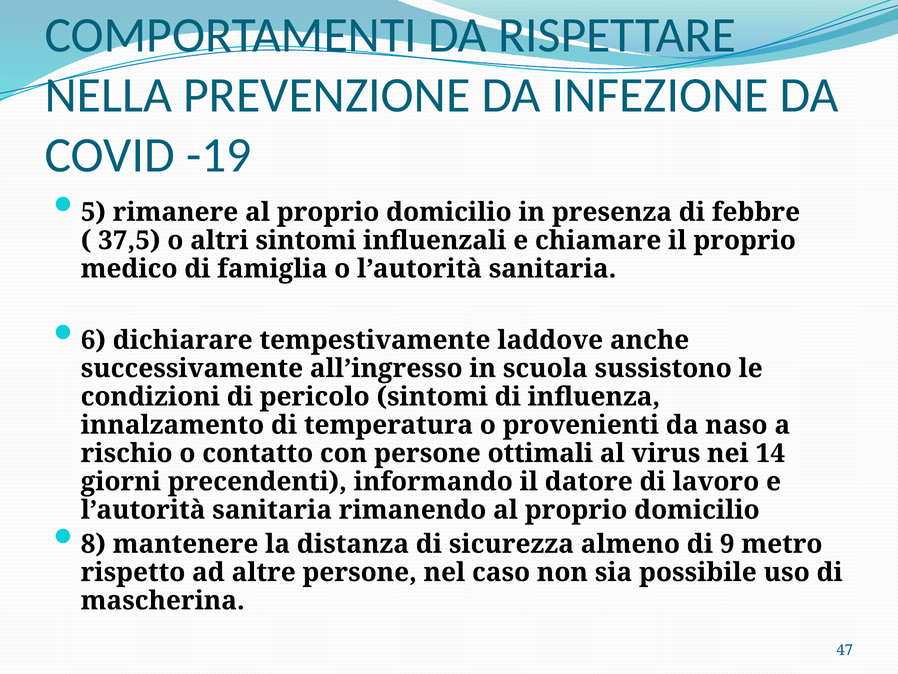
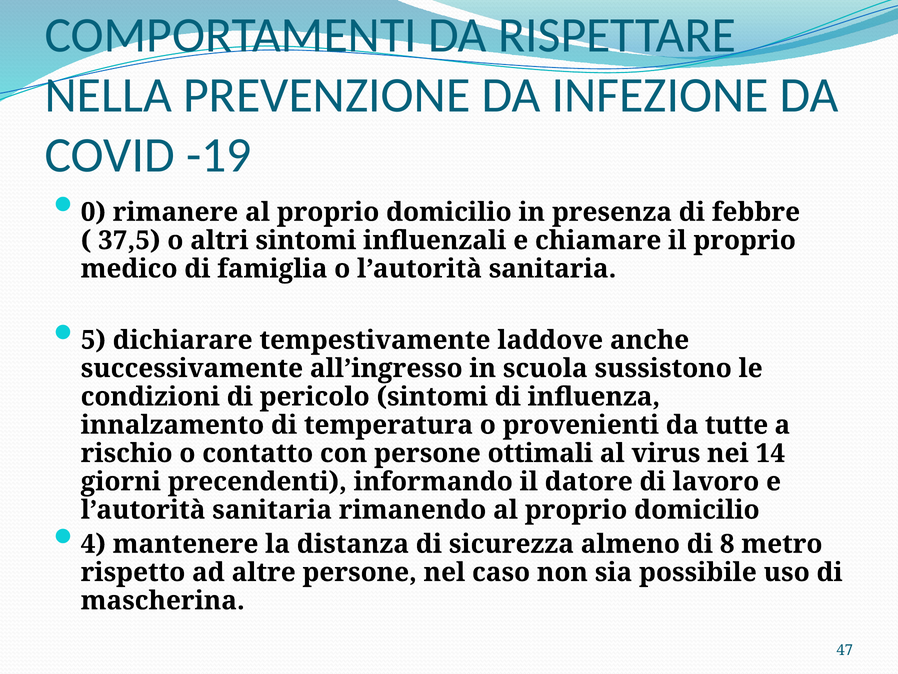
5: 5 -> 0 (93, 212)
6: 6 -> 5 (93, 340)
naso: naso -> tutte (737, 425)
8: 8 -> 4 (93, 544)
9: 9 -> 8 (727, 544)
